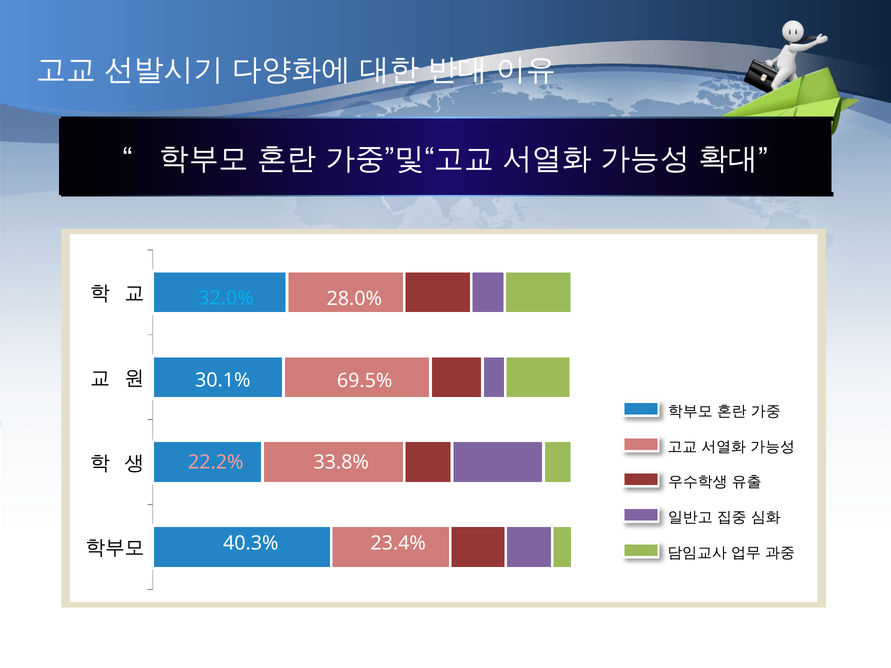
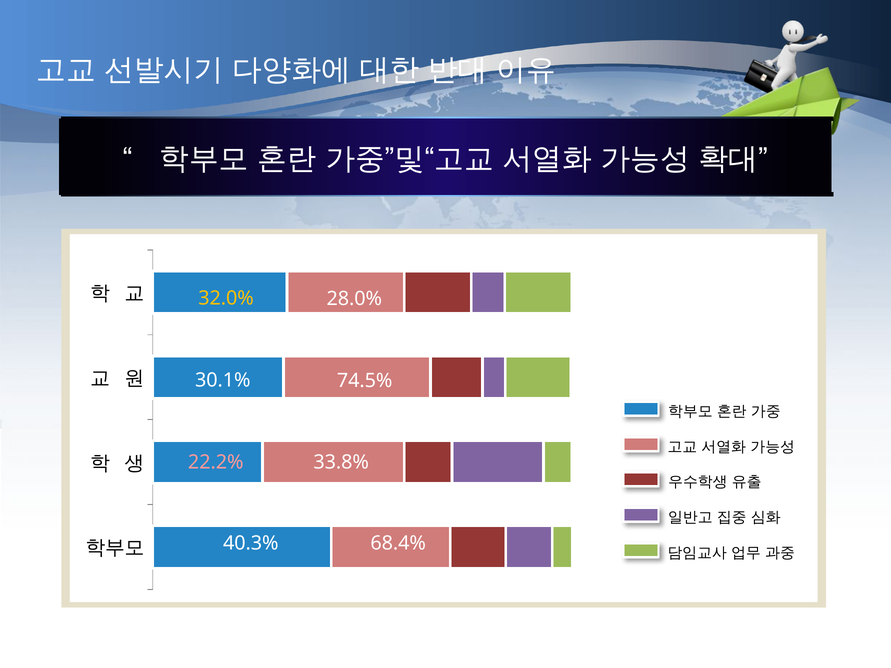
32.0% colour: light blue -> yellow (226, 298)
69.5%: 69.5% -> 74.5% (365, 381)
23.4%: 23.4% -> 68.4% (398, 543)
